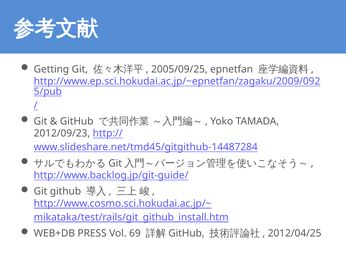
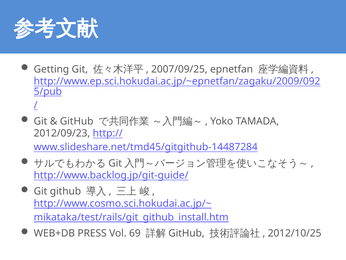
2005/09/25: 2005/09/25 -> 2007/09/25 (179, 69)
2012/04/25: 2012/04/25 -> 2012/10/25 (295, 233)
